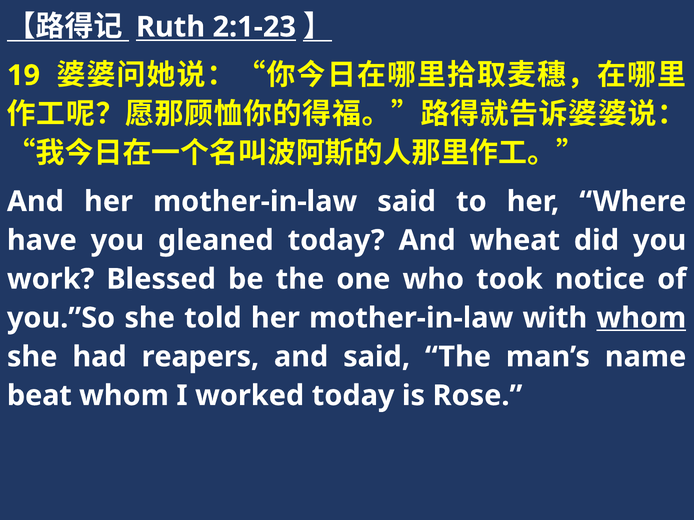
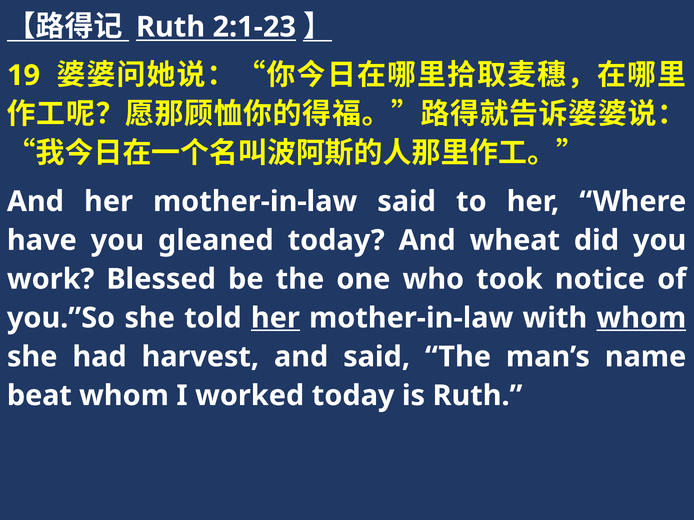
her underline: none -> present (275, 318)
reapers: reapers -> harvest (200, 357)
is Rose: Rose -> Ruth (478, 396)
